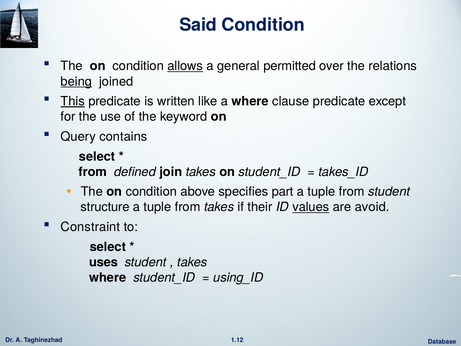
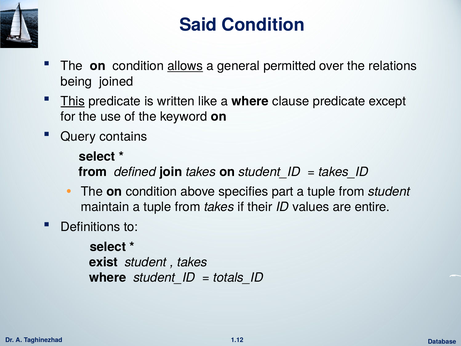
being underline: present -> none (76, 81)
structure: structure -> maintain (105, 207)
values underline: present -> none (311, 207)
avoid: avoid -> entire (372, 207)
Constraint: Constraint -> Definitions (90, 227)
uses: uses -> exist (103, 262)
using_ID: using_ID -> totals_ID (238, 277)
